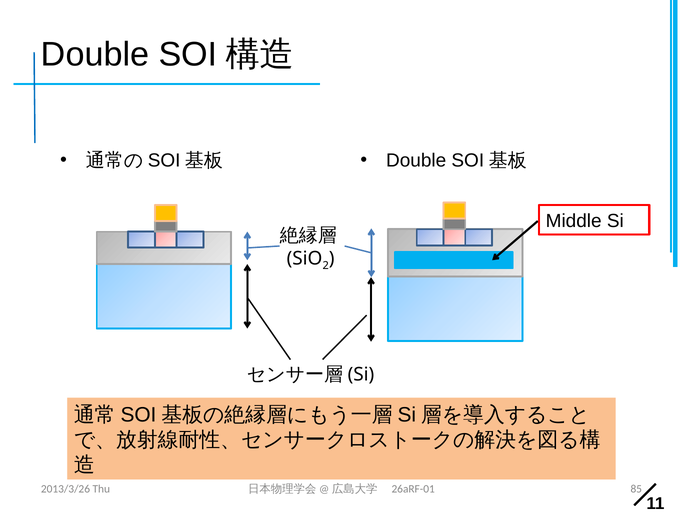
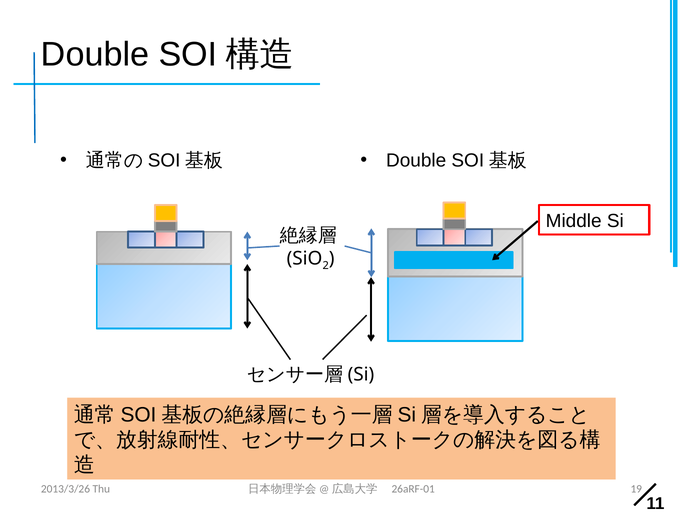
85: 85 -> 19 (636, 489)
